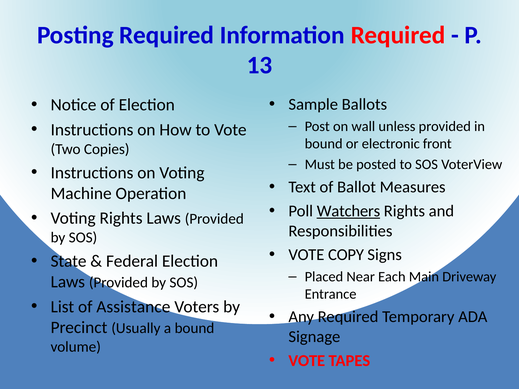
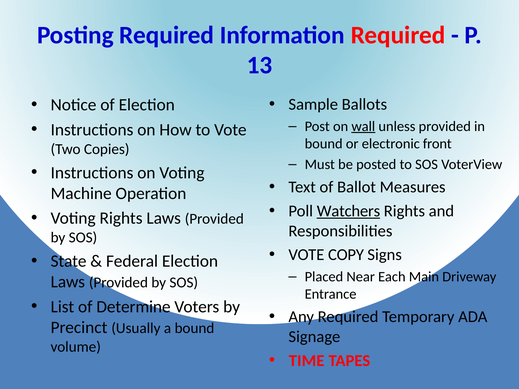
wall underline: none -> present (363, 126)
Assistance: Assistance -> Determine (133, 307)
VOTE: VOTE -> TIME (307, 361)
